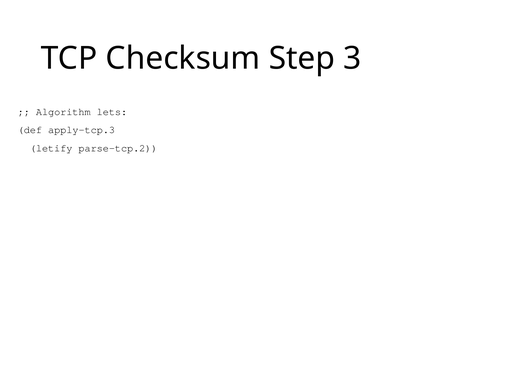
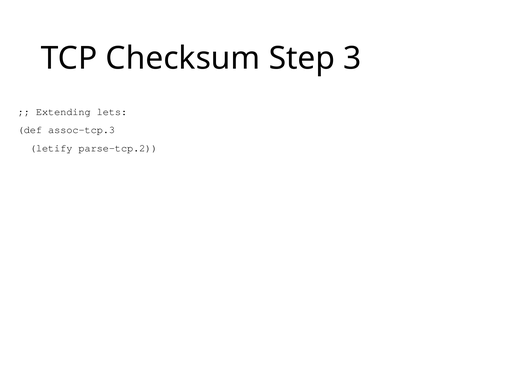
Algorithm: Algorithm -> Extending (63, 112)
apply-tcp.3: apply-tcp.3 -> assoc-tcp.3 (82, 130)
